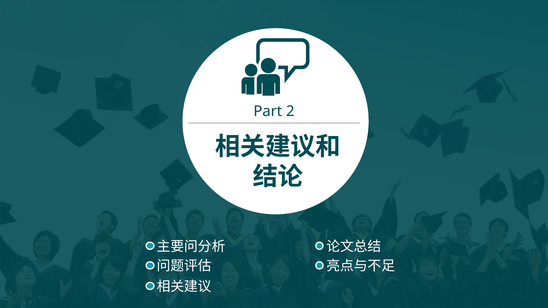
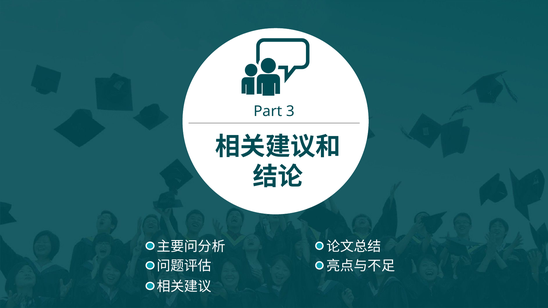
2: 2 -> 3 (290, 111)
